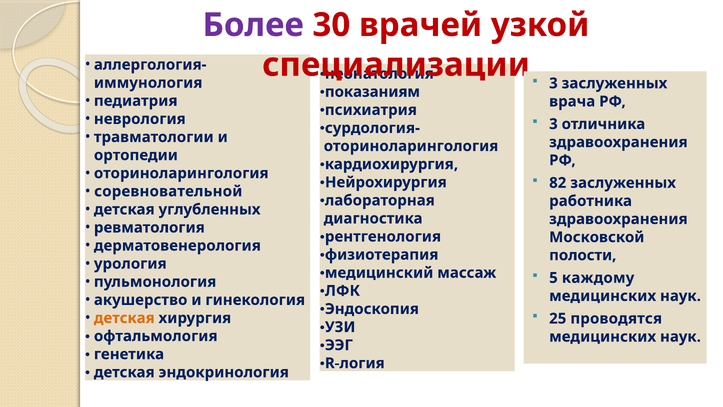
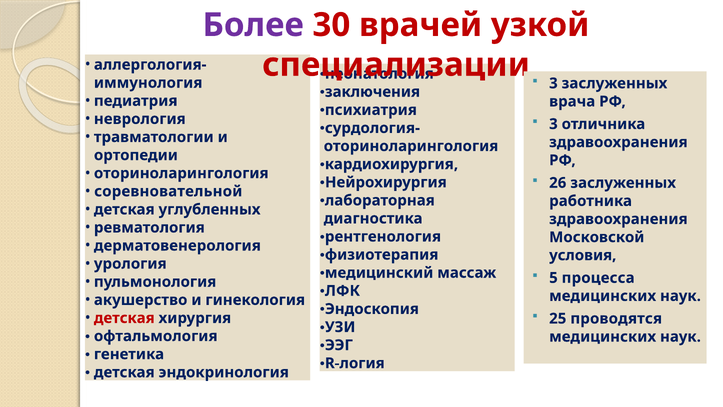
показаниям: показаниям -> заключения (372, 92)
82: 82 -> 26 (558, 183)
полости: полости -> условия (583, 255)
каждому: каждому -> процесса (598, 278)
детская colour: orange -> red (124, 318)
